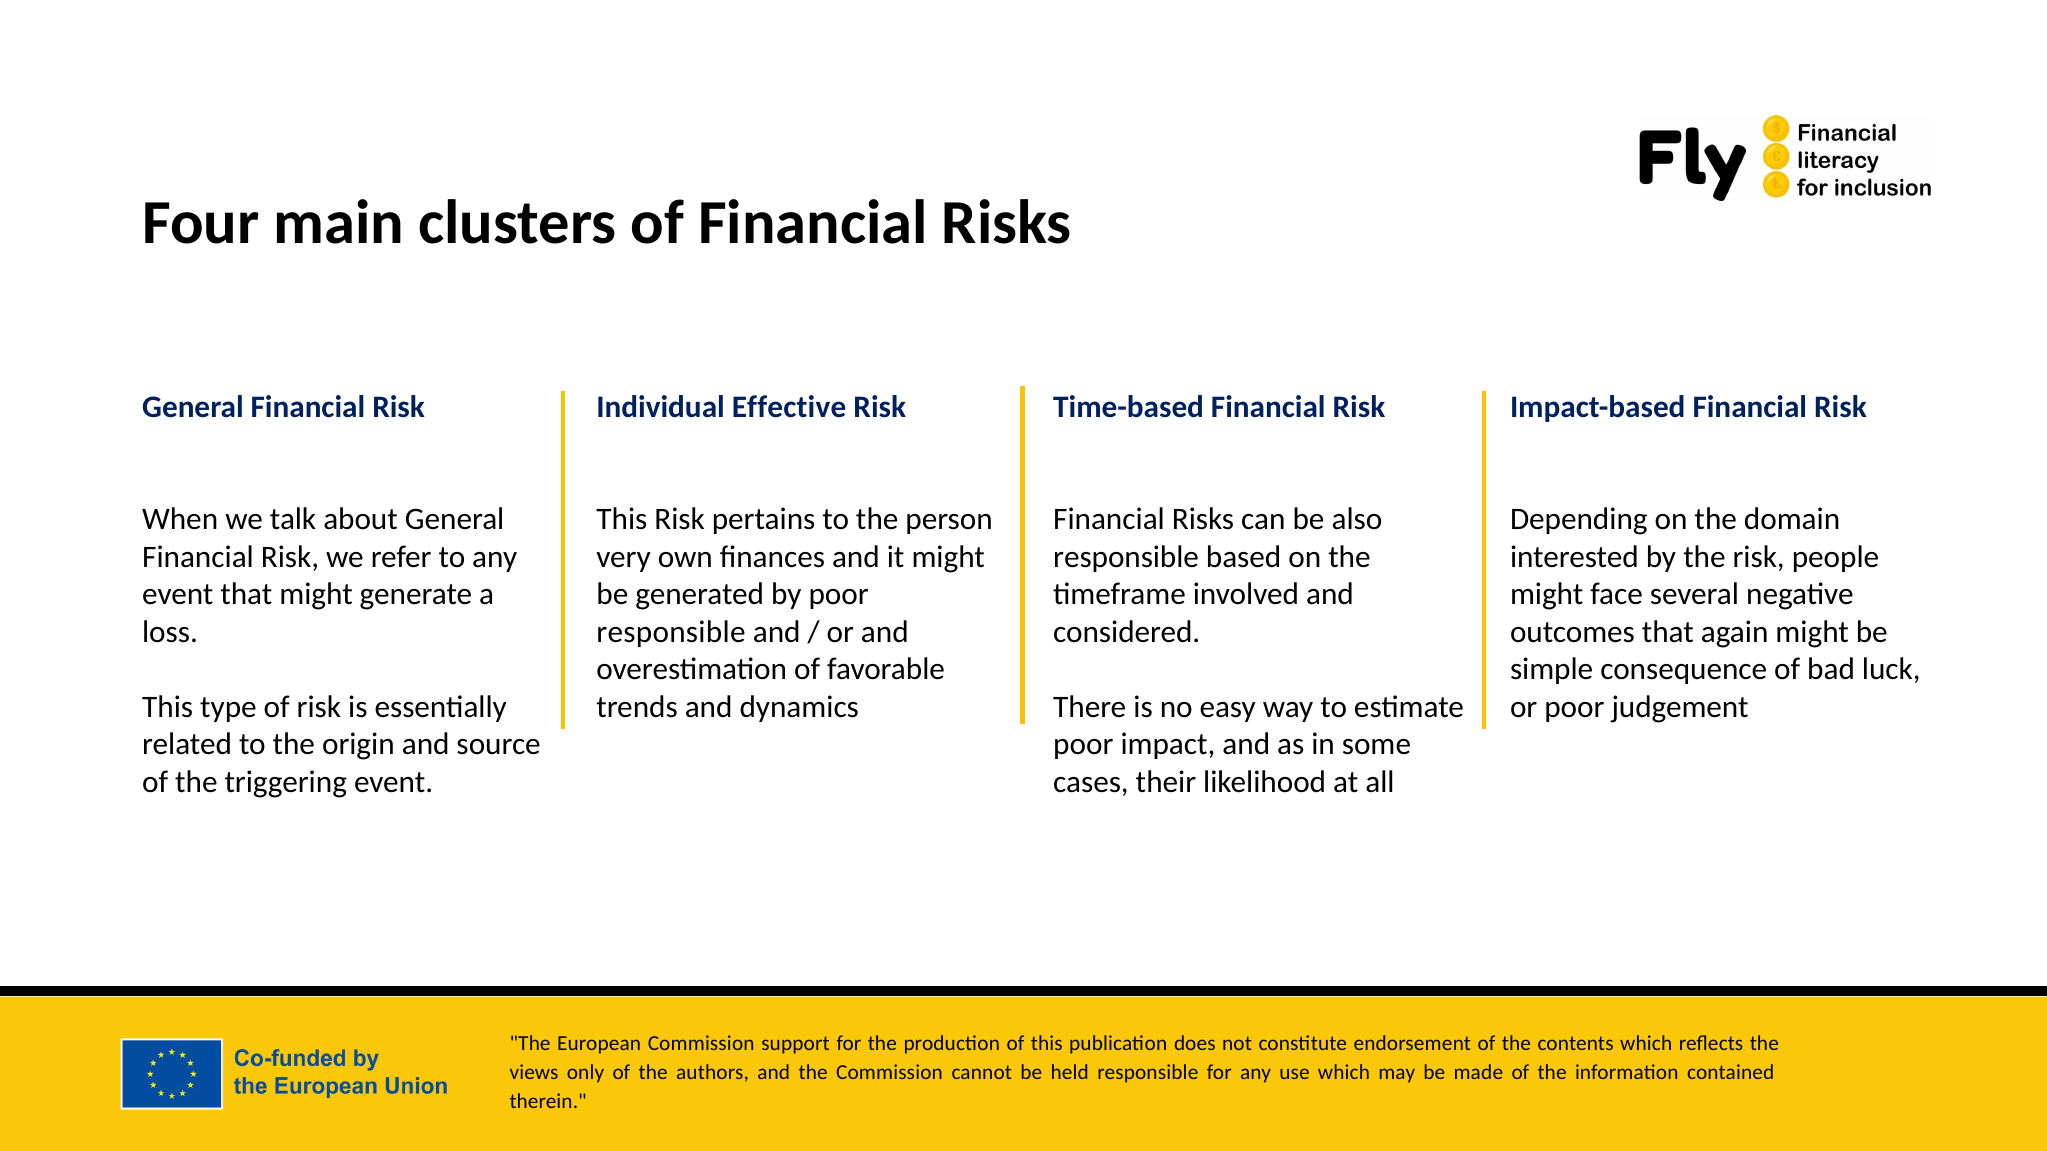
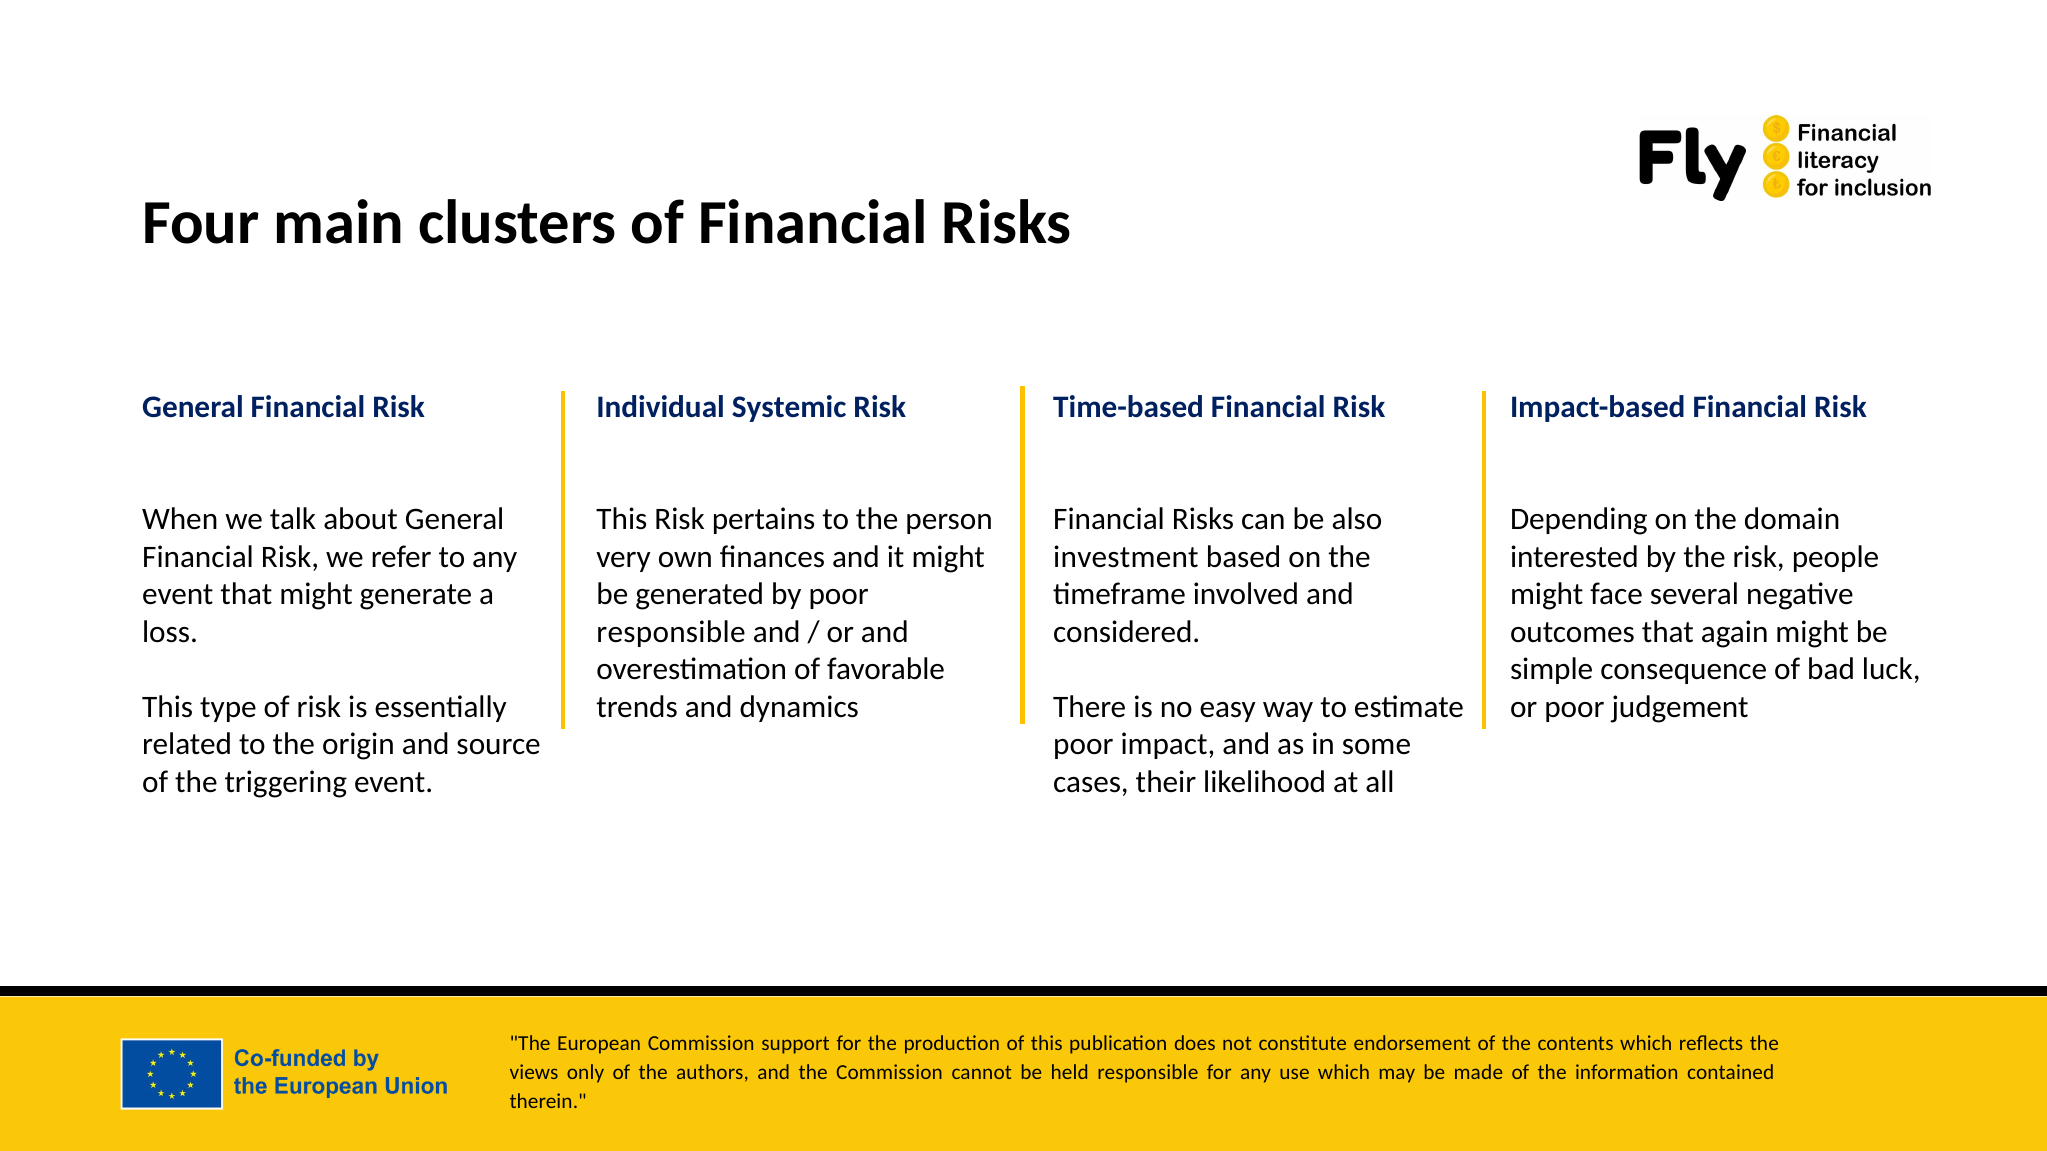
Effective: Effective -> Systemic (789, 407)
responsible: responsible -> investment (1126, 557)
